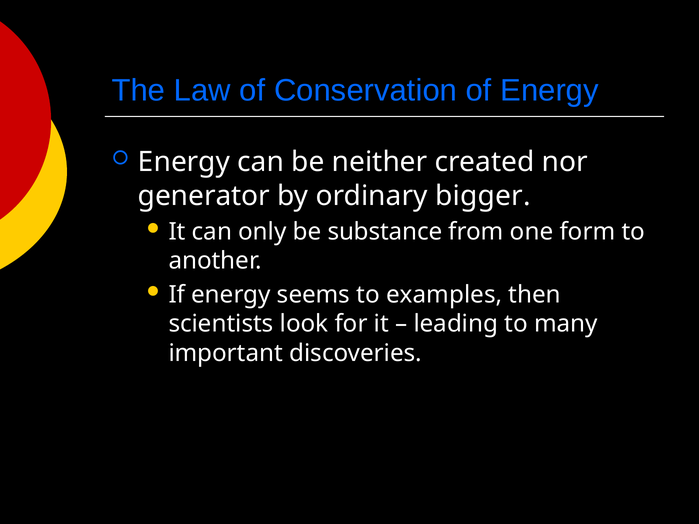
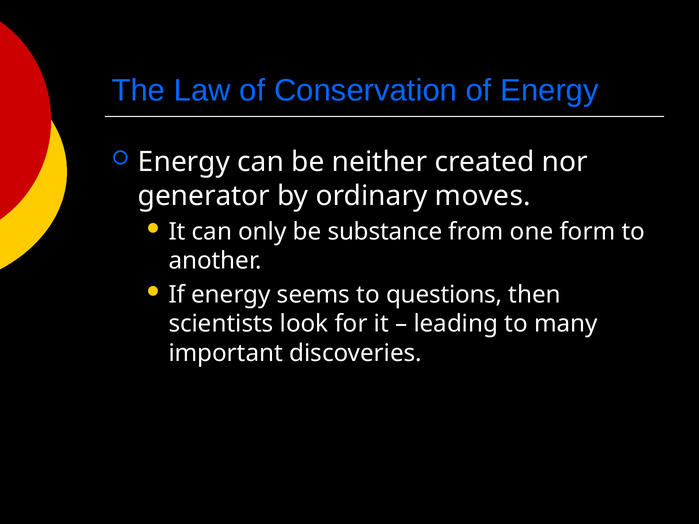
bigger: bigger -> moves (483, 196)
examples: examples -> questions (444, 295)
